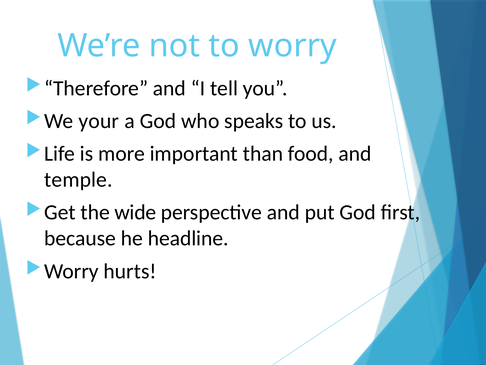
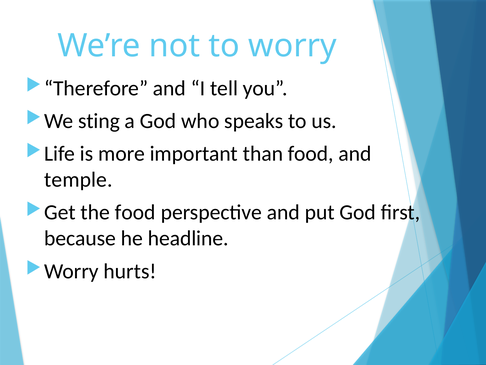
your: your -> sting (99, 121)
the wide: wide -> food (135, 212)
